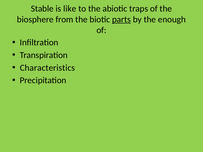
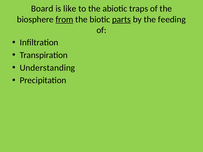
Stable: Stable -> Board (42, 9)
from underline: none -> present (64, 19)
enough: enough -> feeding (172, 19)
Characteristics: Characteristics -> Understanding (47, 68)
